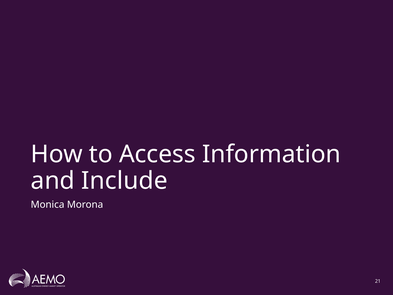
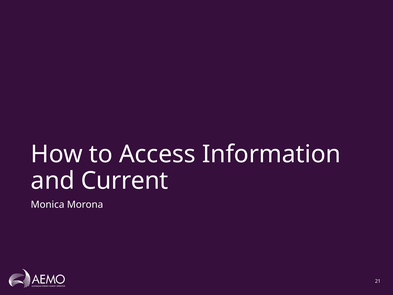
Include: Include -> Current (125, 181)
